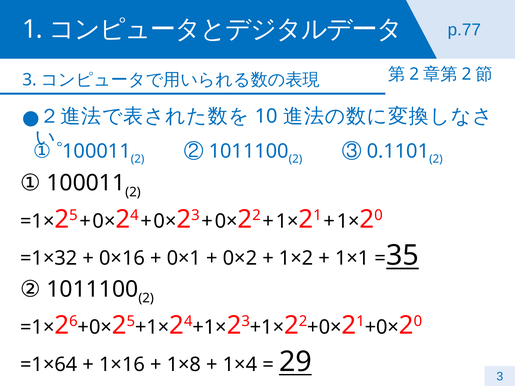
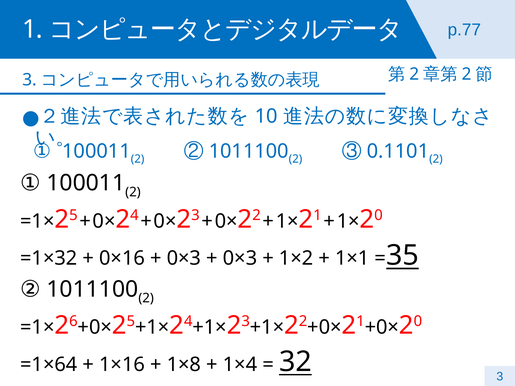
0×1: 0×1 -> 0×3 (184, 259)
0×2: 0×2 -> 0×3 (240, 259)
29: 29 -> 32 (295, 362)
